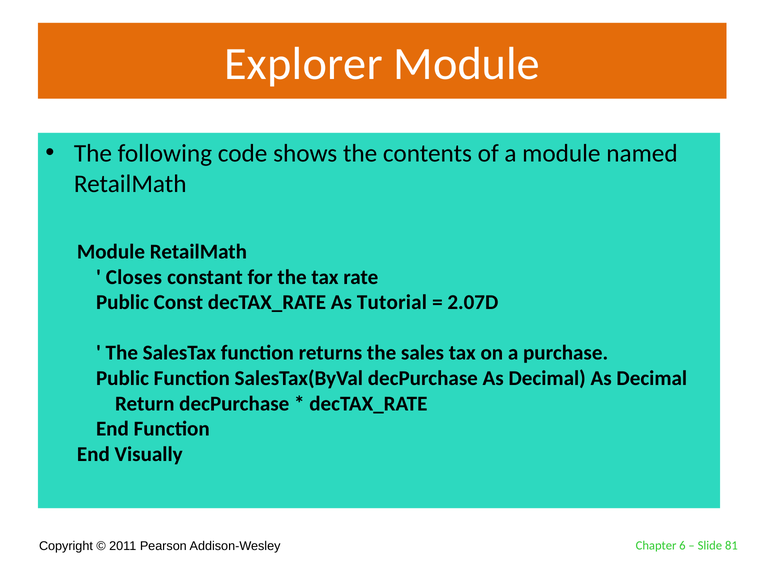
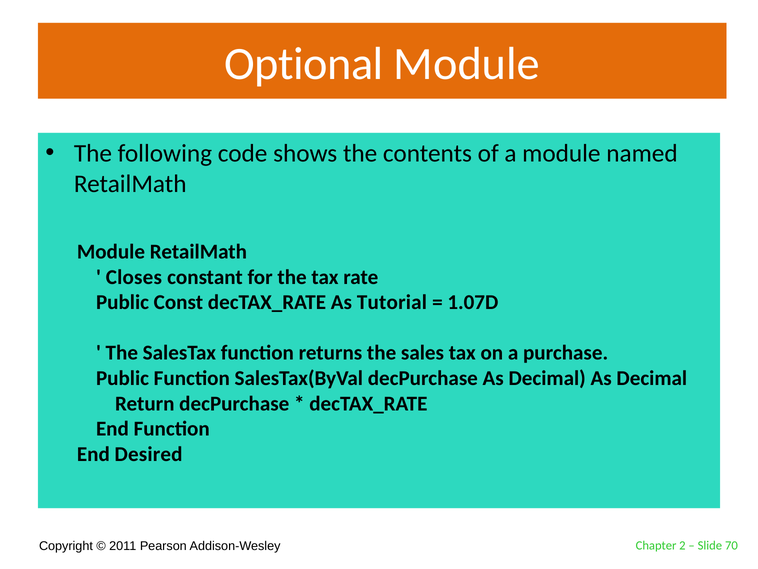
Explorer: Explorer -> Optional (304, 64)
2.07D: 2.07D -> 1.07D (473, 302)
Visually: Visually -> Desired (149, 454)
6: 6 -> 2 (682, 545)
81: 81 -> 70 (731, 545)
